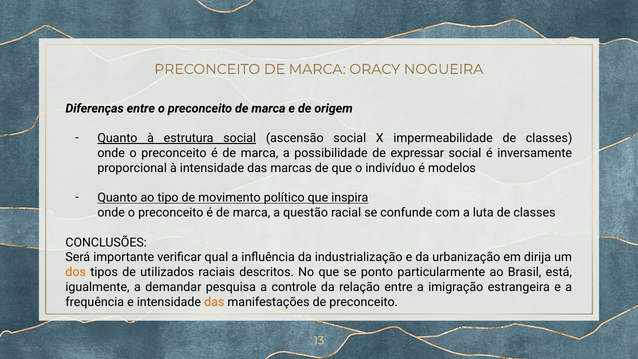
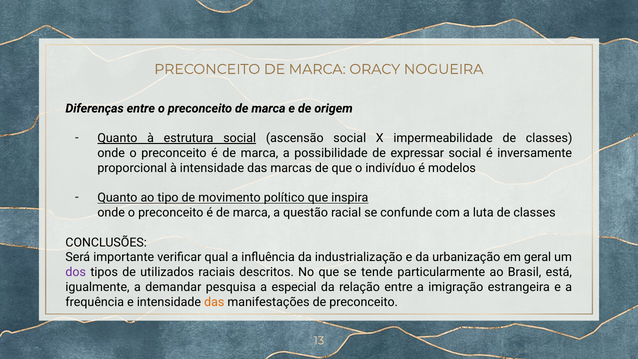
dirija: dirija -> geral (538, 257)
dos colour: orange -> purple (76, 272)
ponto: ponto -> tende (377, 272)
controle: controle -> especial (294, 287)
